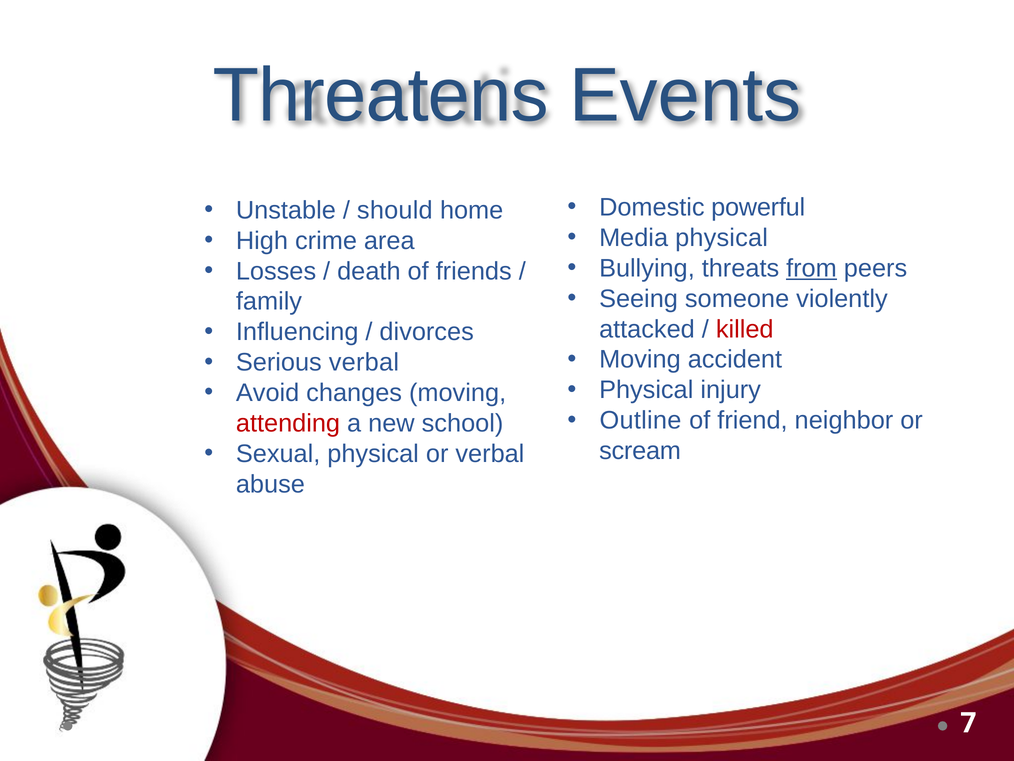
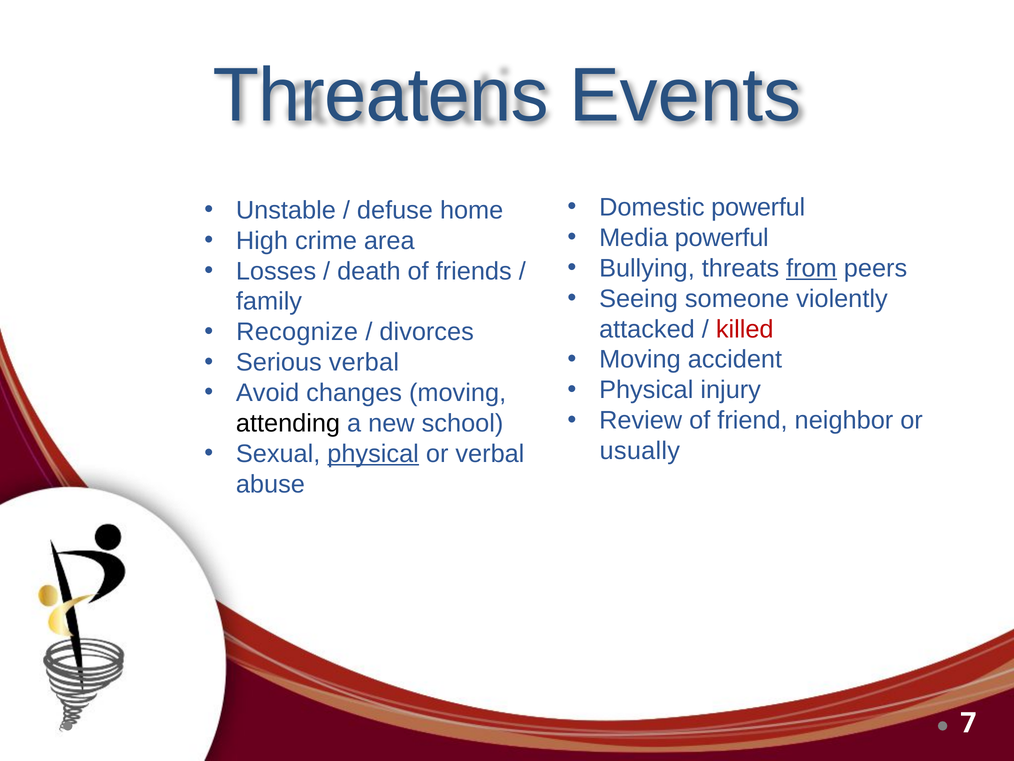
should: should -> defuse (395, 210)
Media physical: physical -> powerful (722, 238)
Influencing: Influencing -> Recognize (297, 332)
Outline: Outline -> Review (641, 420)
attending colour: red -> black (288, 423)
scream: scream -> usually (640, 451)
physical underline: none -> present (373, 454)
